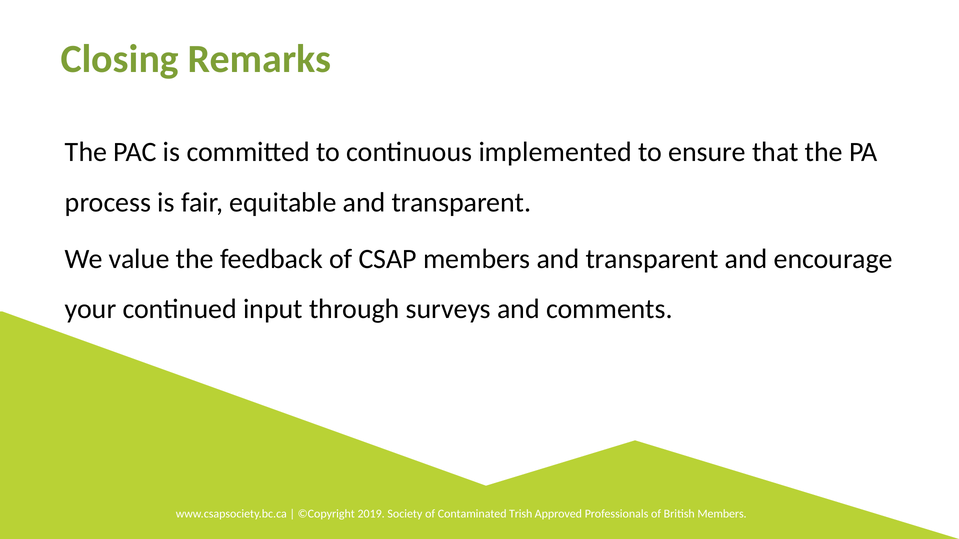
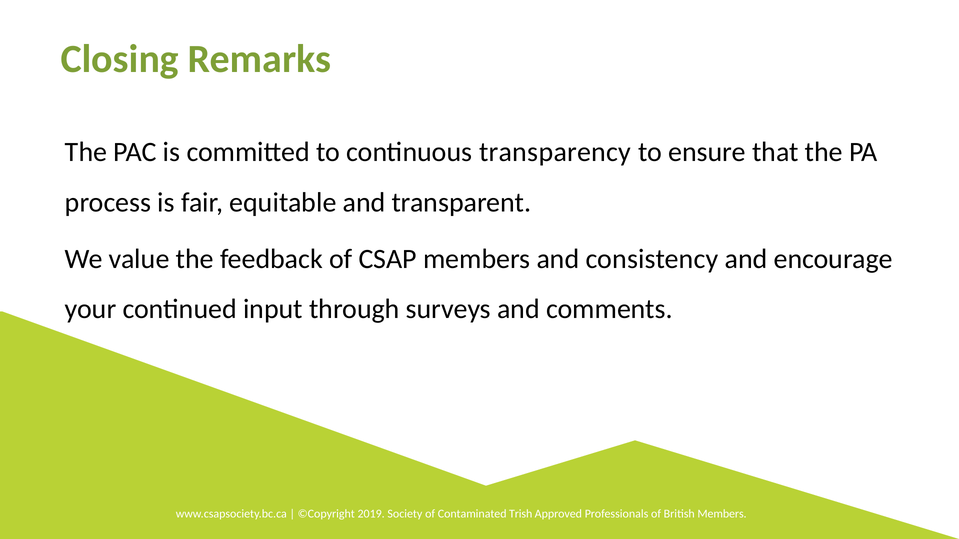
implemented: implemented -> transparency (555, 152)
members and transparent: transparent -> consistency (652, 259)
